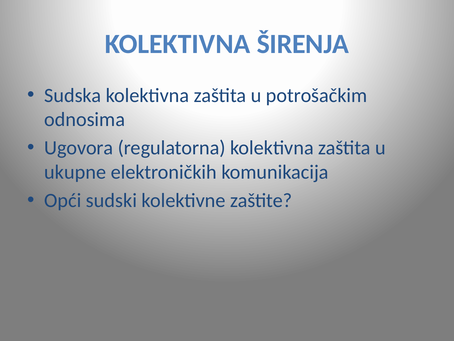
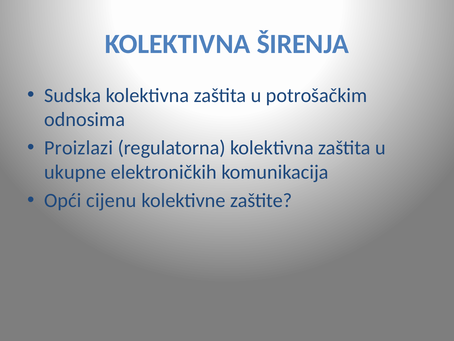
Ugovora: Ugovora -> Proizlazi (79, 148)
sudski: sudski -> cijenu (111, 200)
